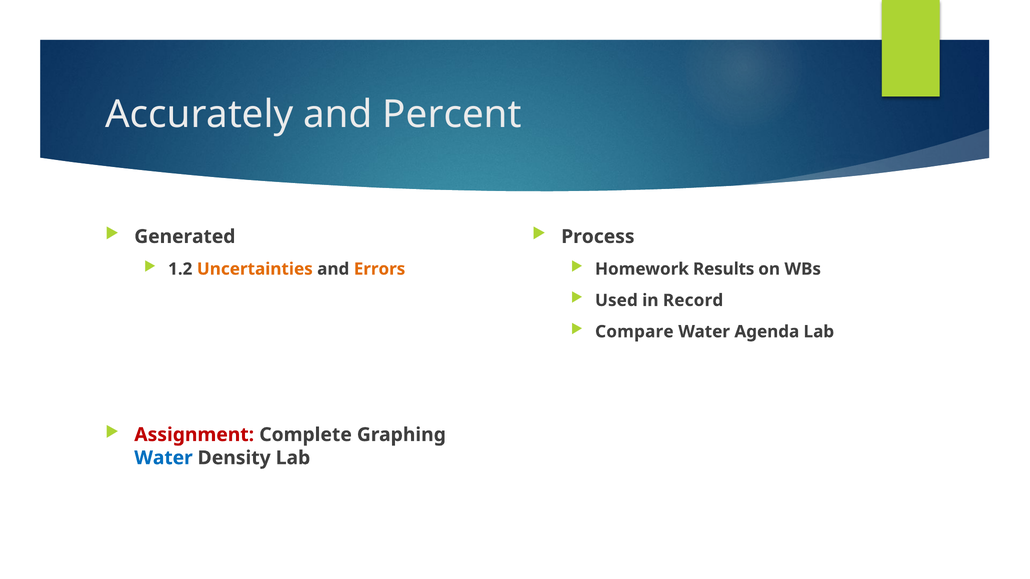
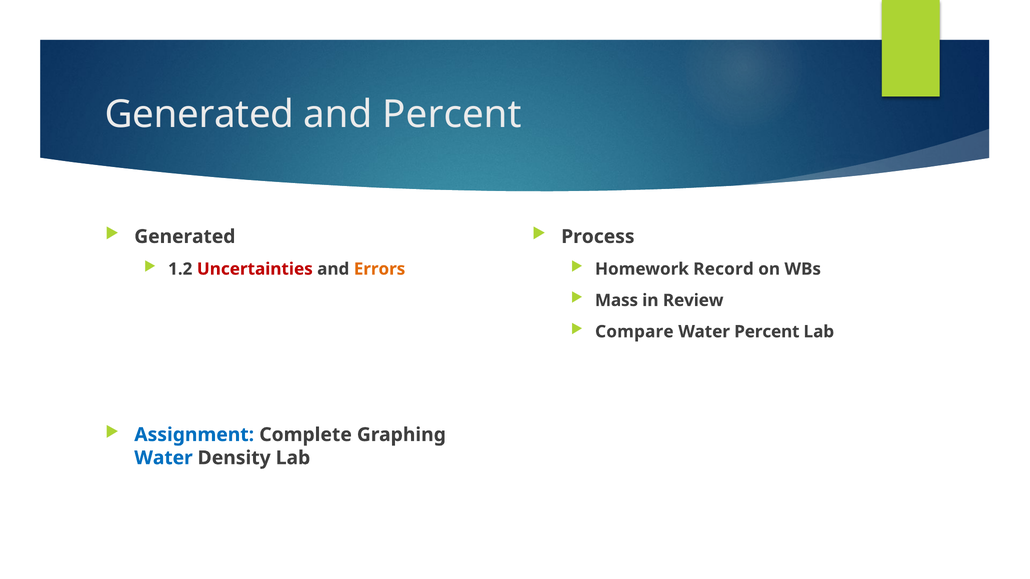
Accurately: Accurately -> Generated (199, 115)
Uncertainties colour: orange -> red (255, 269)
Results: Results -> Record (723, 269)
Used: Used -> Mass (616, 301)
Record: Record -> Review (693, 301)
Water Agenda: Agenda -> Percent (767, 332)
Assignment colour: red -> blue (194, 435)
